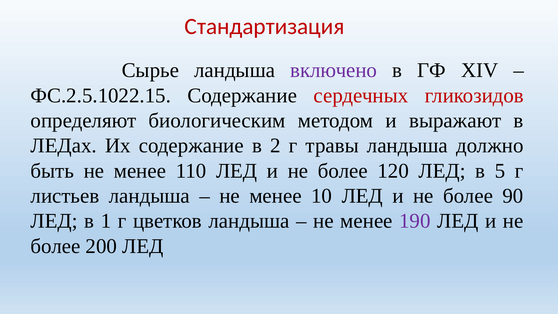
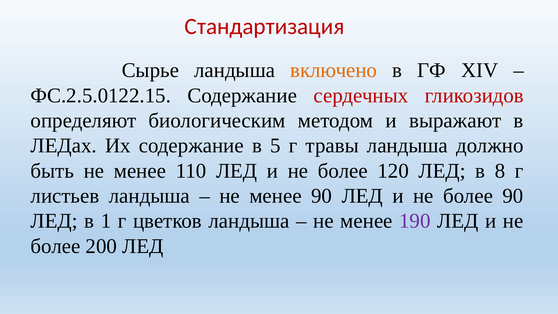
включено colour: purple -> orange (334, 70)
ФС.2.5.1022.15: ФС.2.5.1022.15 -> ФС.2.5.0122.15 (101, 95)
2: 2 -> 5 (275, 146)
5: 5 -> 8 (500, 171)
менее 10: 10 -> 90 (322, 196)
